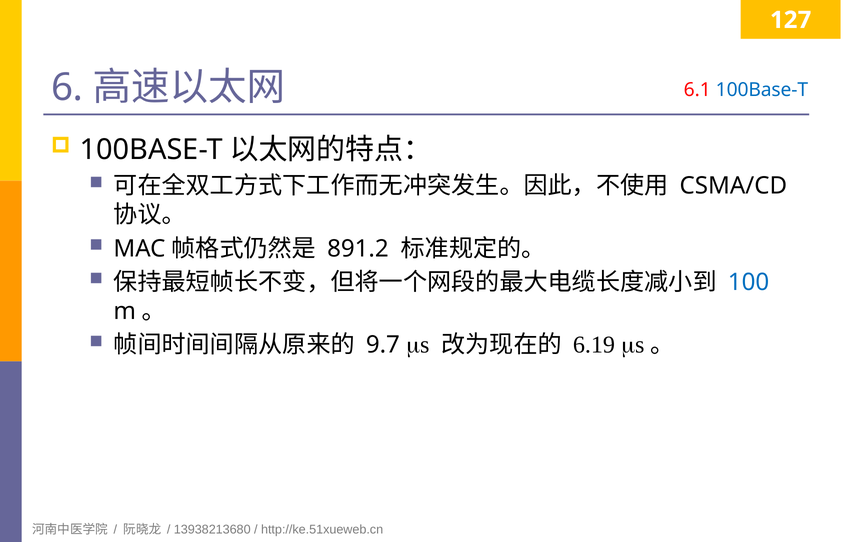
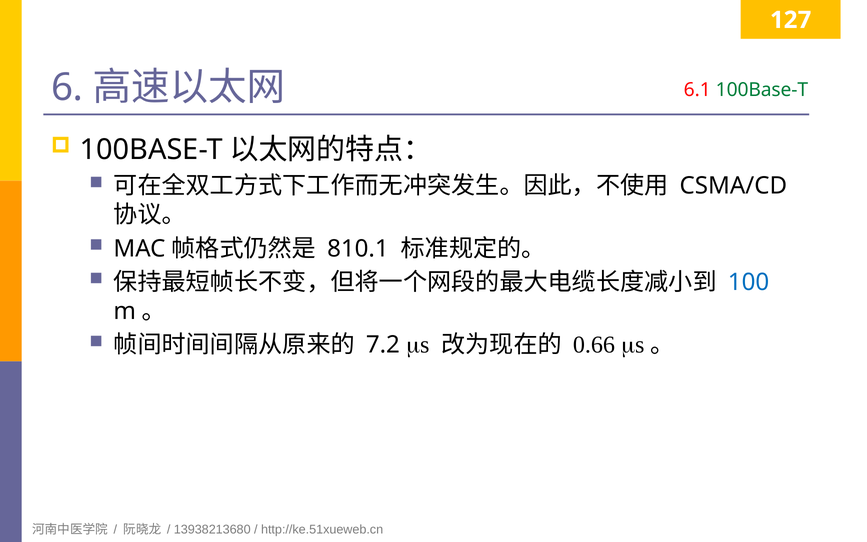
100Base-T colour: blue -> green (762, 90)
891.2: 891.2 -> 810.1 (358, 249)
9.7: 9.7 -> 7.2 (383, 345)
6.19: 6.19 -> 0.66 (594, 345)
